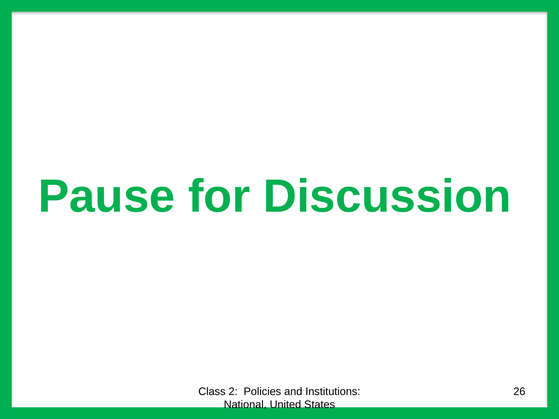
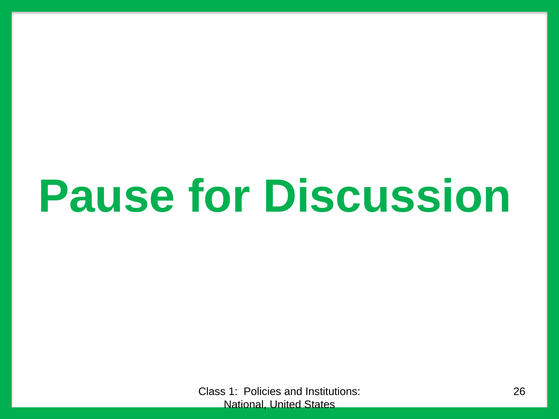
2: 2 -> 1 (233, 392)
